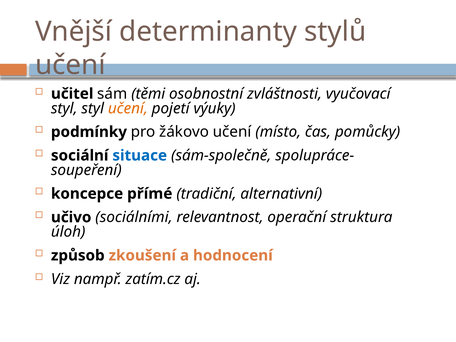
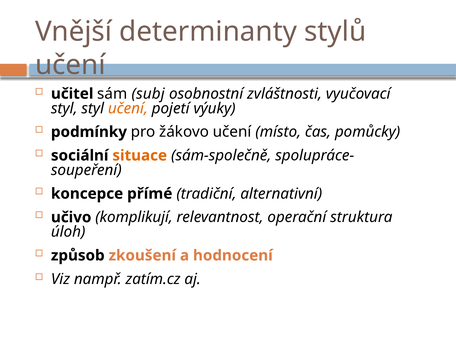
těmi: těmi -> subj (148, 94)
situace colour: blue -> orange (140, 155)
sociálními: sociálními -> komplikují (134, 217)
